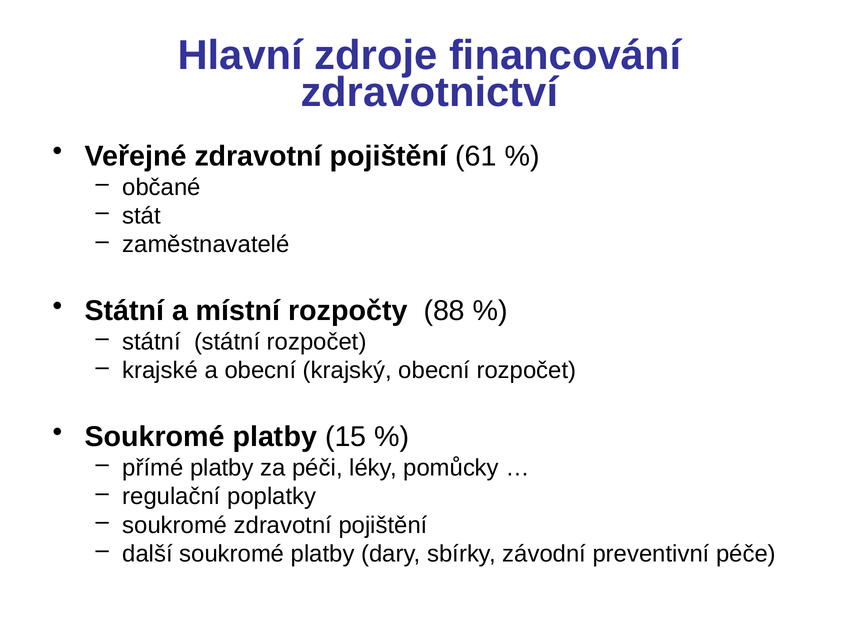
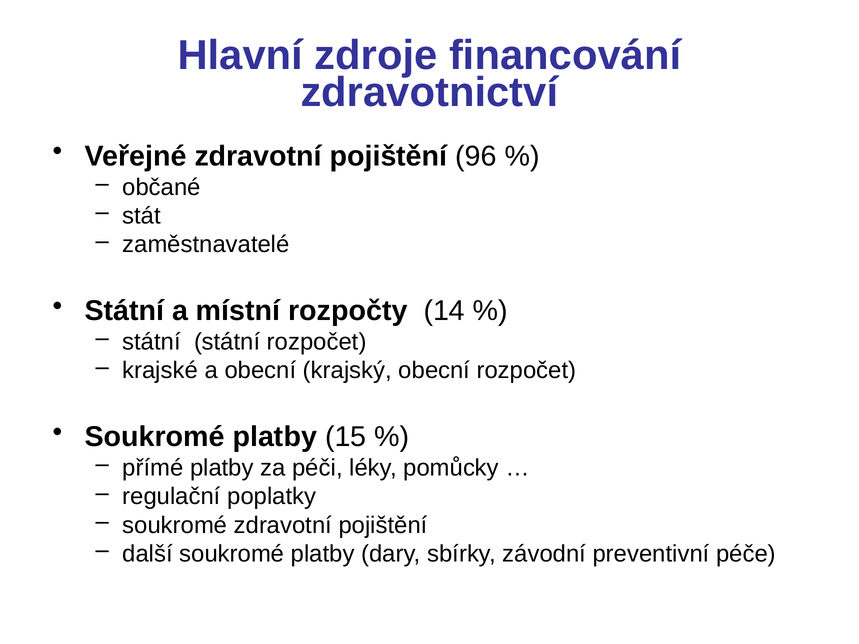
61: 61 -> 96 (476, 156)
88: 88 -> 14 (444, 311)
